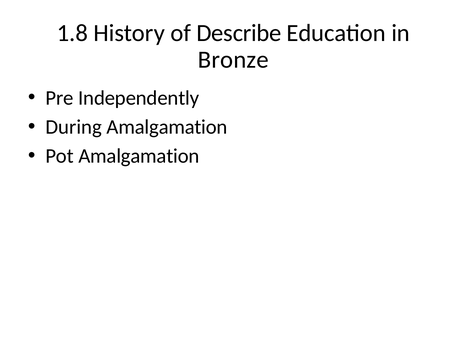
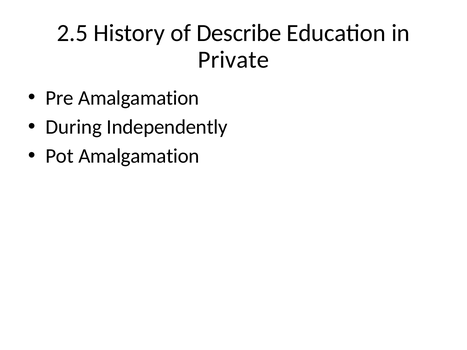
1.8: 1.8 -> 2.5 (72, 33)
Bronze: Bronze -> Private (233, 60)
Pre Independently: Independently -> Amalgamation (139, 98)
During Amalgamation: Amalgamation -> Independently (167, 127)
